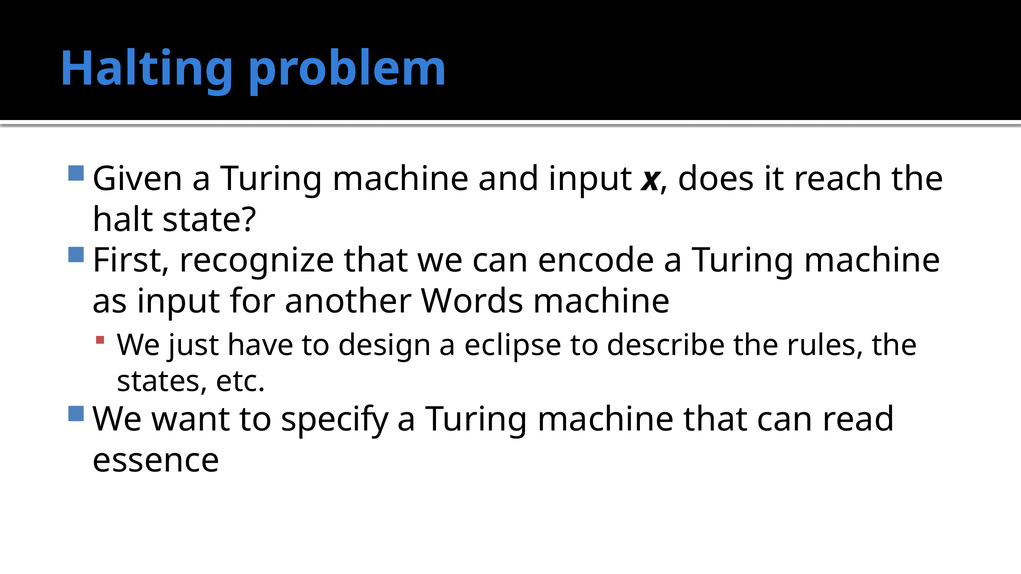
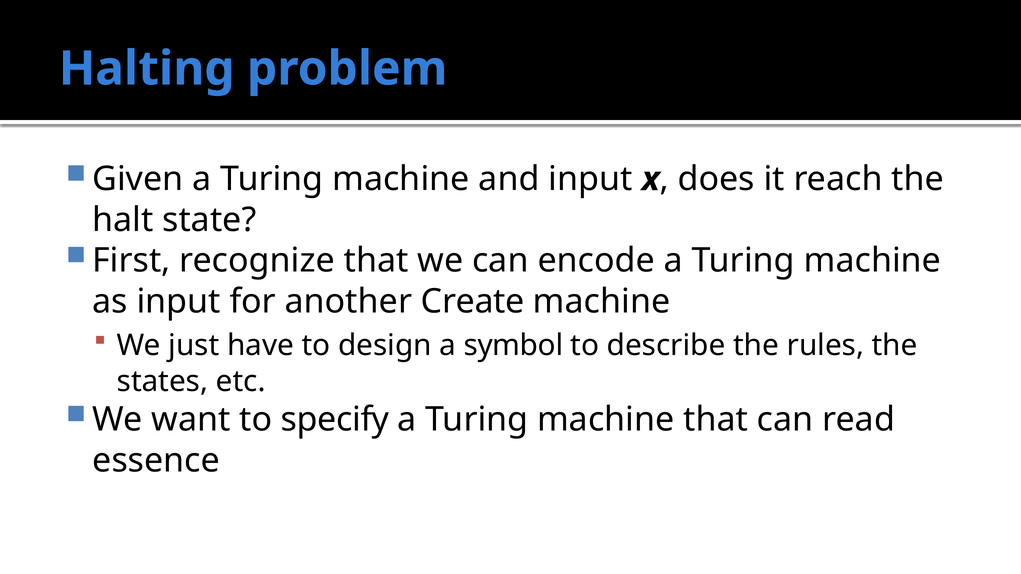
Words: Words -> Create (473, 302)
eclipse: eclipse -> symbol (513, 346)
